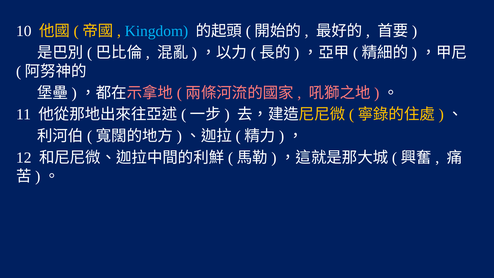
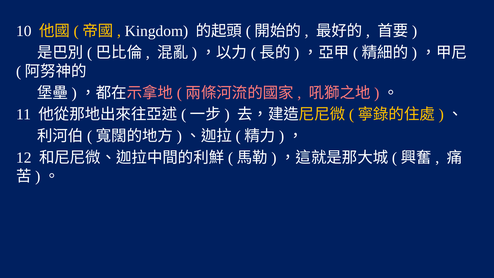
Kingdom colour: light blue -> white (156, 31)
